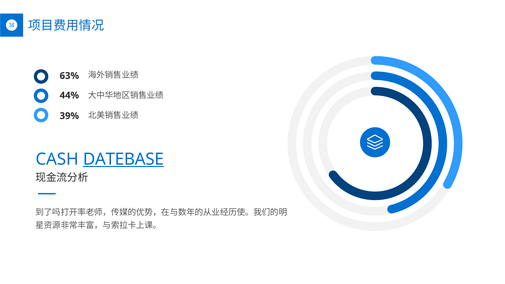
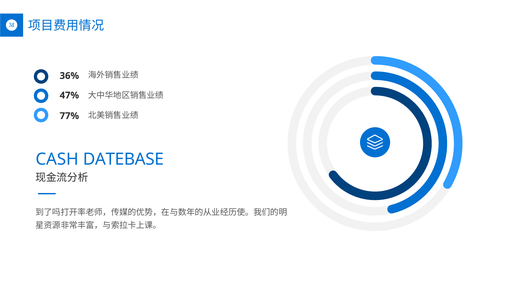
63%: 63% -> 36% (69, 76)
44%: 44% -> 47% (69, 95)
39%: 39% -> 77% (69, 116)
DATEBASE underline: present -> none (123, 159)
